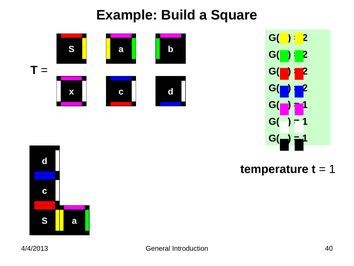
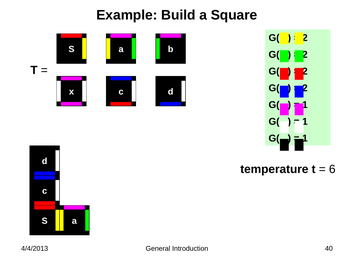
1: 1 -> 6 (332, 169)
